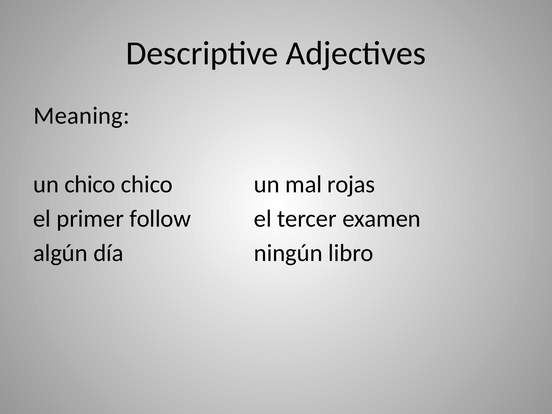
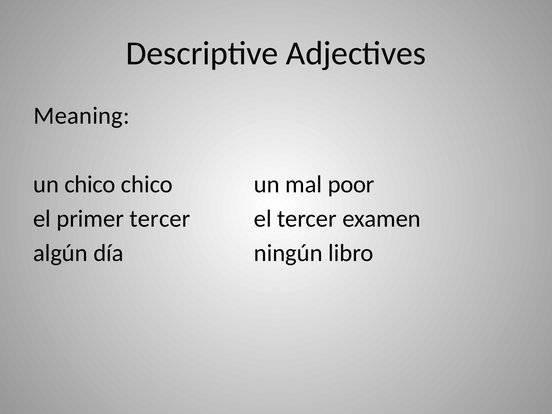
rojas: rojas -> poor (351, 185)
primer follow: follow -> tercer (160, 219)
